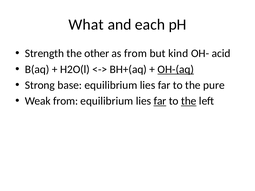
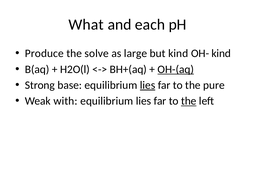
Strength: Strength -> Produce (44, 53)
other: other -> solve (97, 53)
as from: from -> large (136, 53)
OH- acid: acid -> kind (221, 53)
lies underline: none -> present (148, 85)
Weak from: from -> with (65, 101)
far underline: present -> none (160, 101)
